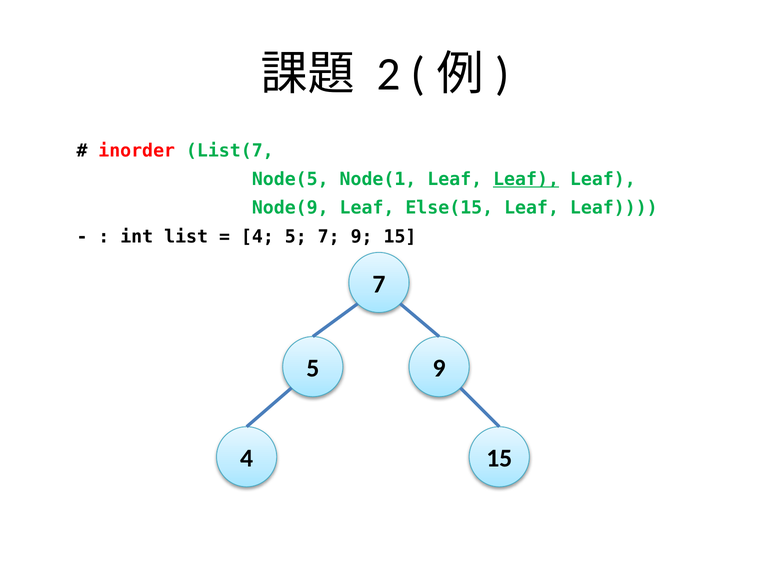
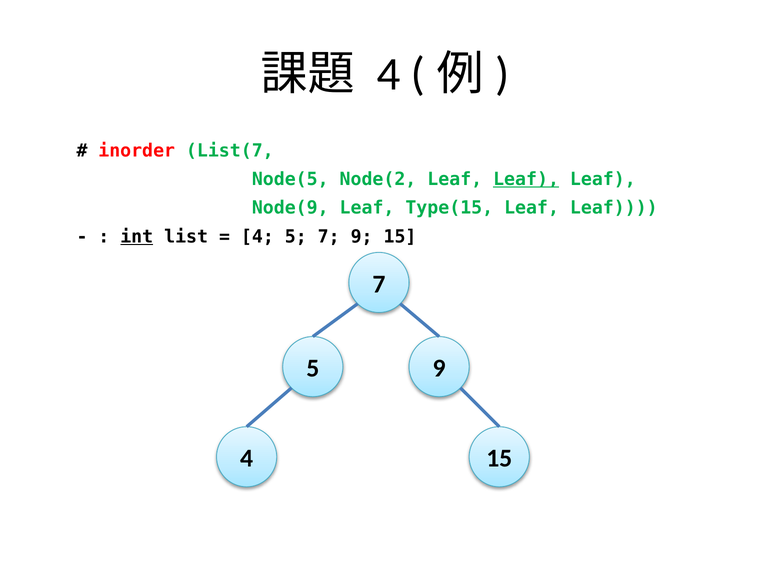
2: 2 -> 4 (389, 75)
Node(1: Node(1 -> Node(2 (378, 179)
Else(15: Else(15 -> Type(15 (449, 208)
int underline: none -> present (137, 237)
